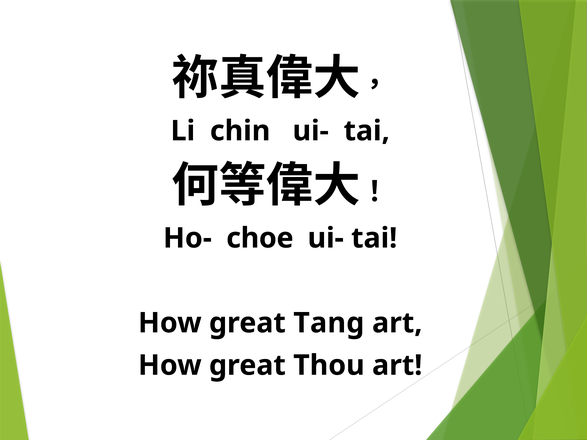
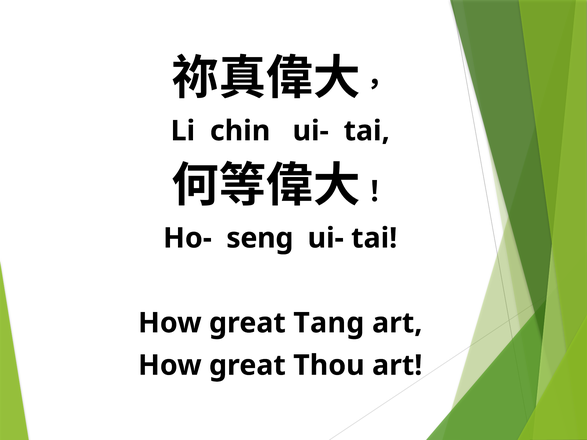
choe: choe -> seng (260, 238)
